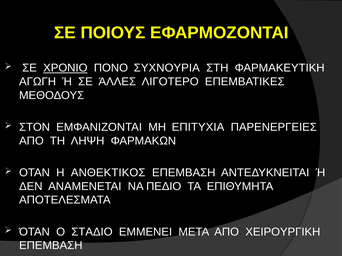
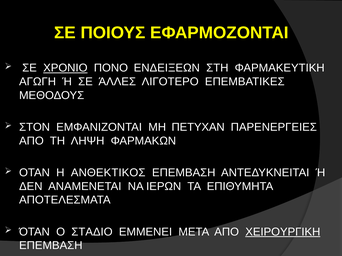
ΣΥΧΝΟΥΡΙΑ: ΣΥΧΝΟΥΡΙΑ -> ΕΝΔΕΙΞΕΩΝ (167, 68)
ΕΠΙΤΥΧΙΑ: ΕΠΙΤΥΧΙΑ -> ΠΕΤΥΧΑΝ (198, 127)
ΠΕΔΙΟ: ΠΕΔΙΟ -> ΙΕΡΩΝ (164, 187)
ΧΕΙΡΟΥΡΓΙΚΗ underline: none -> present (283, 232)
